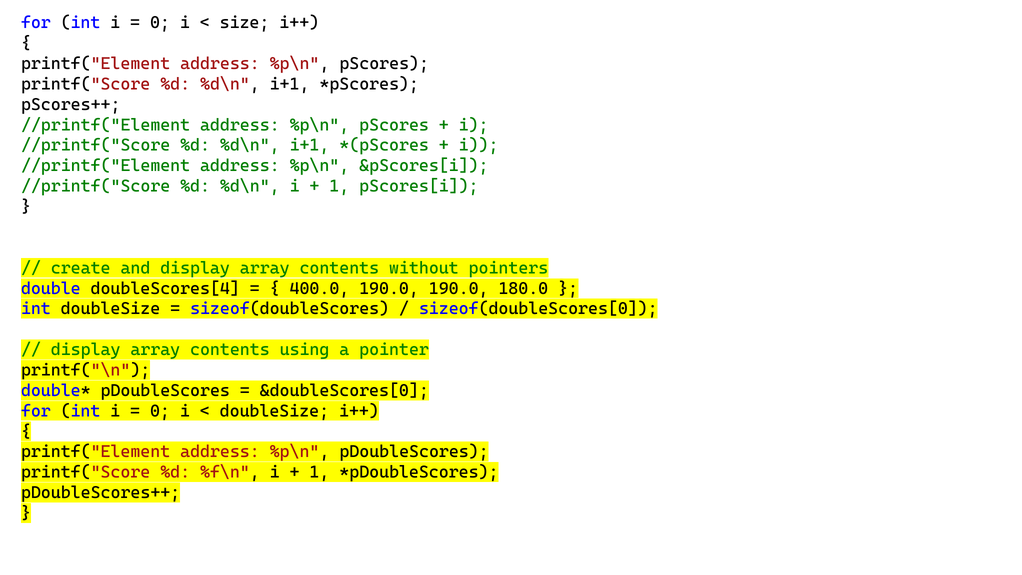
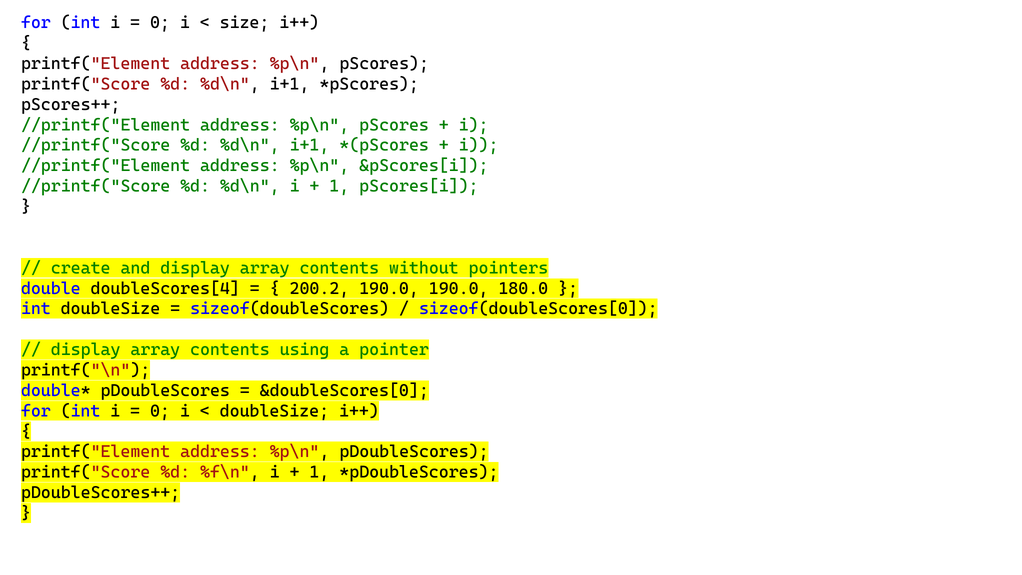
400.0: 400.0 -> 200.2 (319, 288)
